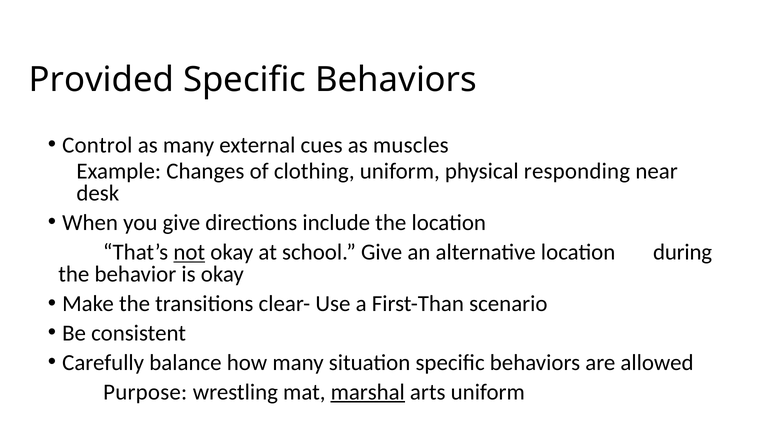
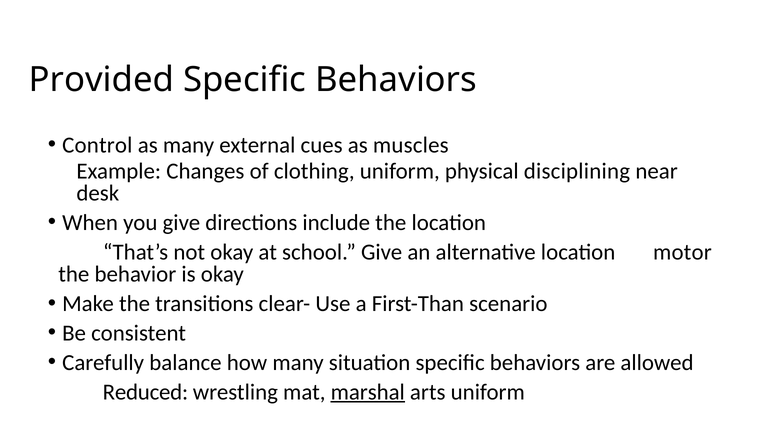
responding: responding -> disciplining (577, 171)
not underline: present -> none (189, 252)
during: during -> motor (682, 252)
Purpose: Purpose -> Reduced (145, 391)
